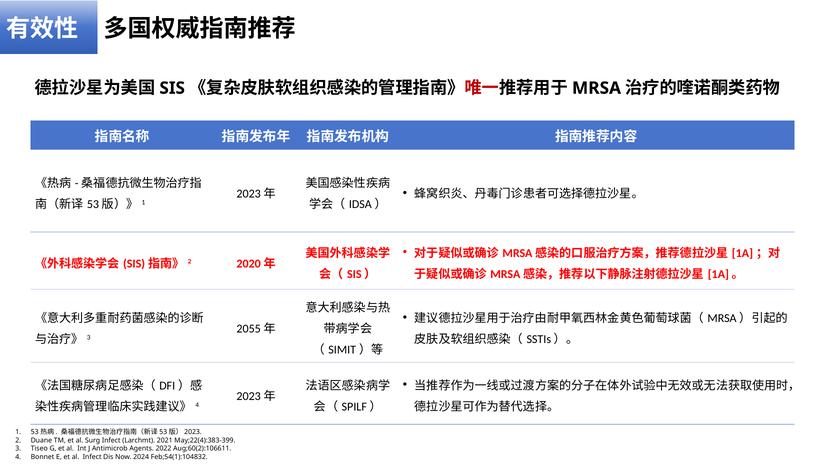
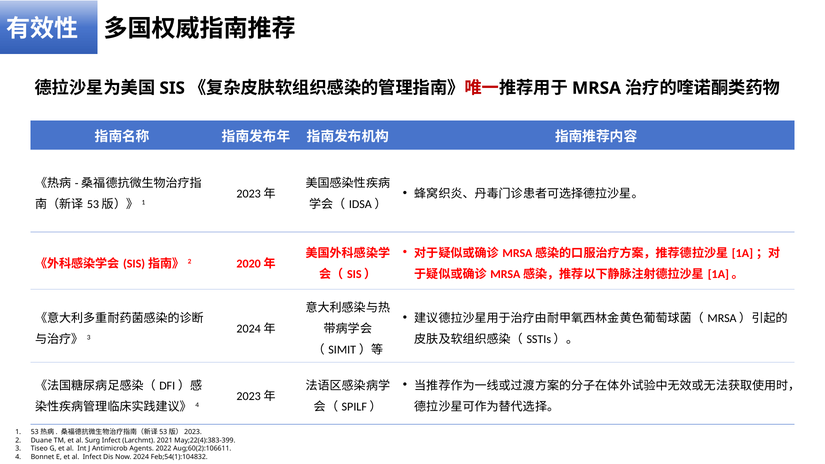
2055: 2055 -> 2024 (249, 329)
